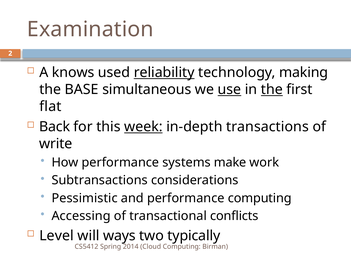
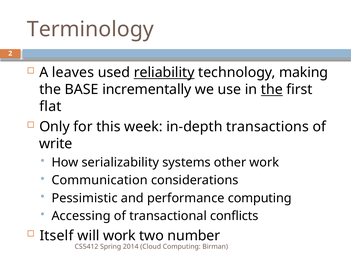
Examination: Examination -> Terminology (90, 29)
knows: knows -> leaves (73, 73)
simultaneous: simultaneous -> incrementally (147, 90)
use underline: present -> none (229, 90)
Back: Back -> Only (54, 127)
week underline: present -> none (143, 127)
How performance: performance -> serializability (120, 163)
make: make -> other (230, 163)
Subtransactions: Subtransactions -> Communication (100, 180)
Level: Level -> Itself (56, 236)
will ways: ways -> work (119, 236)
typically: typically -> number (194, 236)
